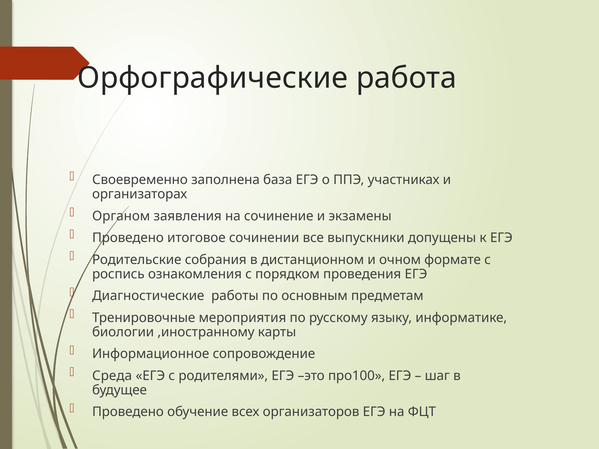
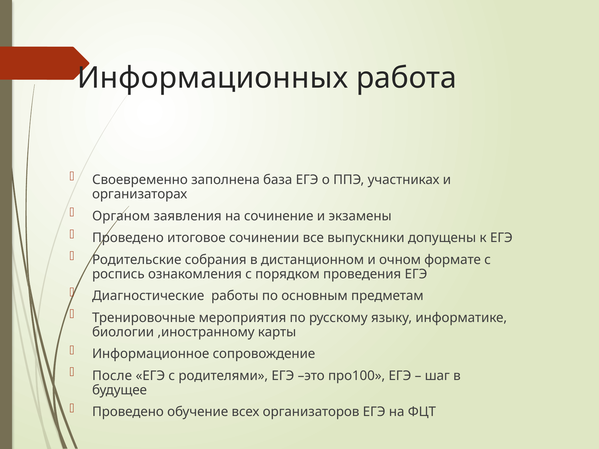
Орфографические: Орфографические -> Информационных (213, 78)
Среда: Среда -> После (112, 376)
